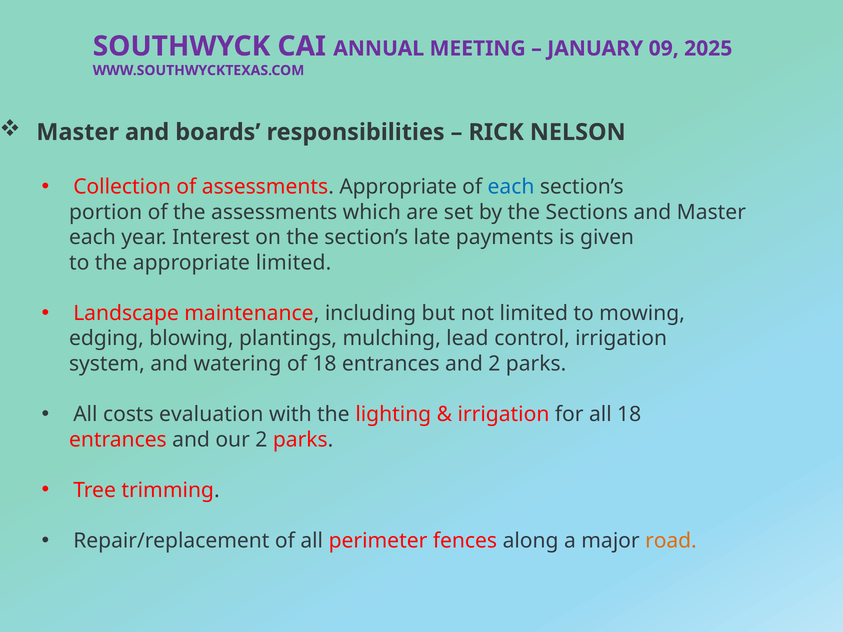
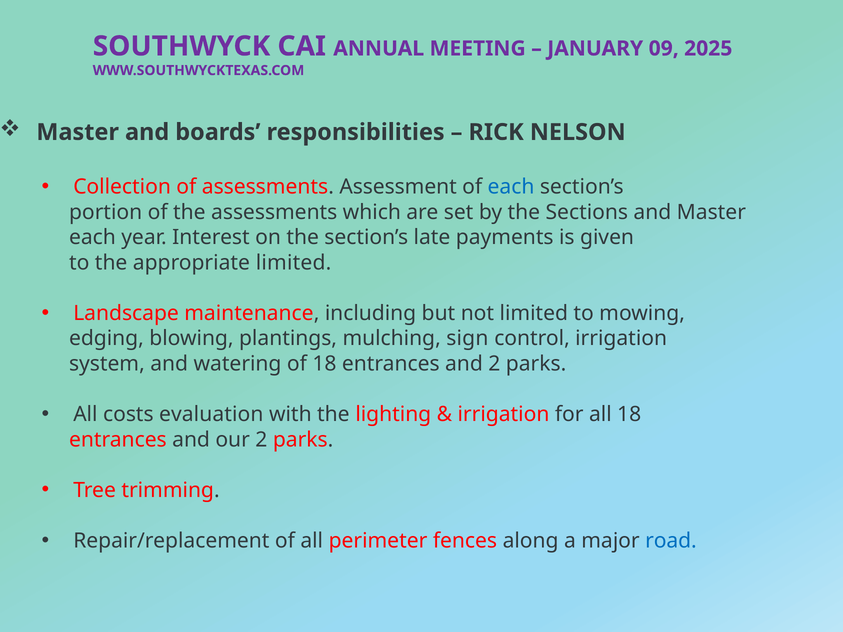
assessments Appropriate: Appropriate -> Assessment (398, 187)
lead: lead -> sign (467, 339)
road colour: orange -> blue (671, 541)
